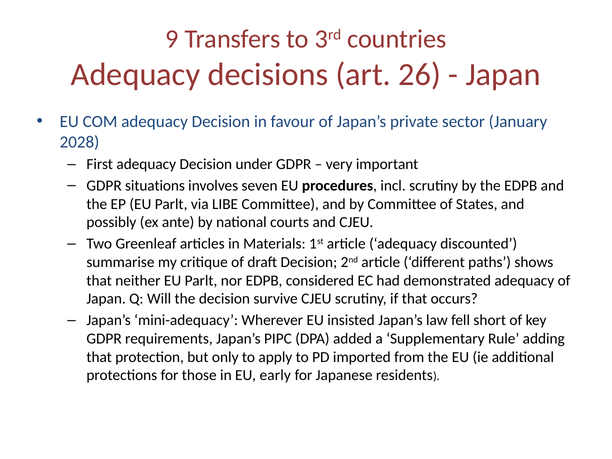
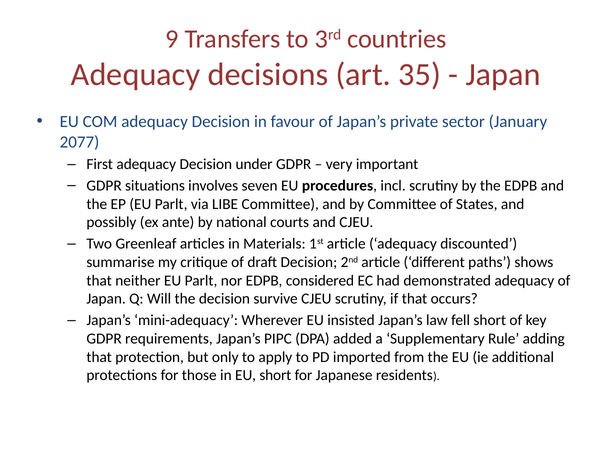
26: 26 -> 35 (420, 75)
2028: 2028 -> 2077 (79, 142)
EU early: early -> short (275, 375)
